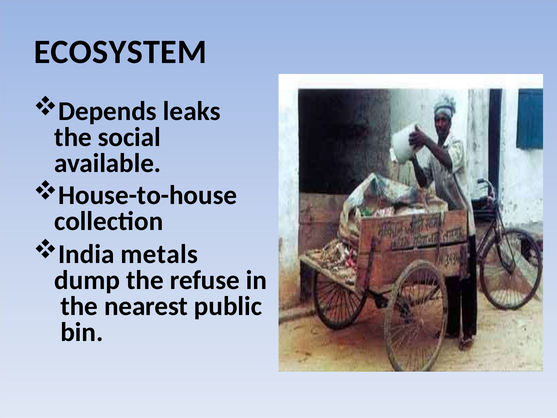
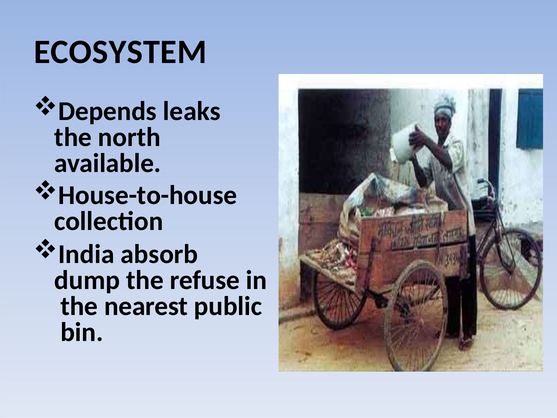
social: social -> north (129, 137)
metals: metals -> absorb (159, 254)
